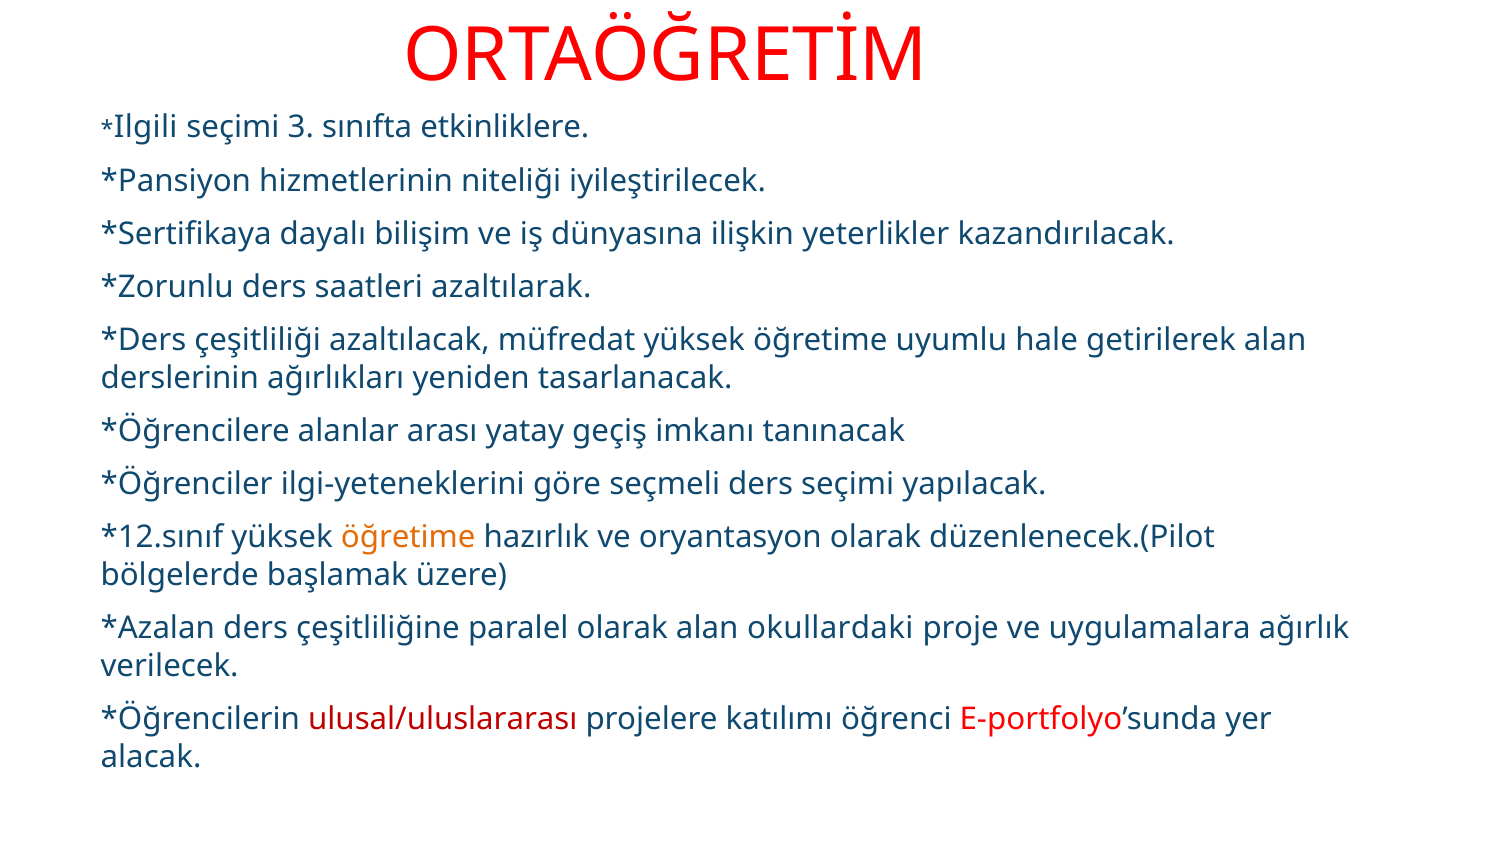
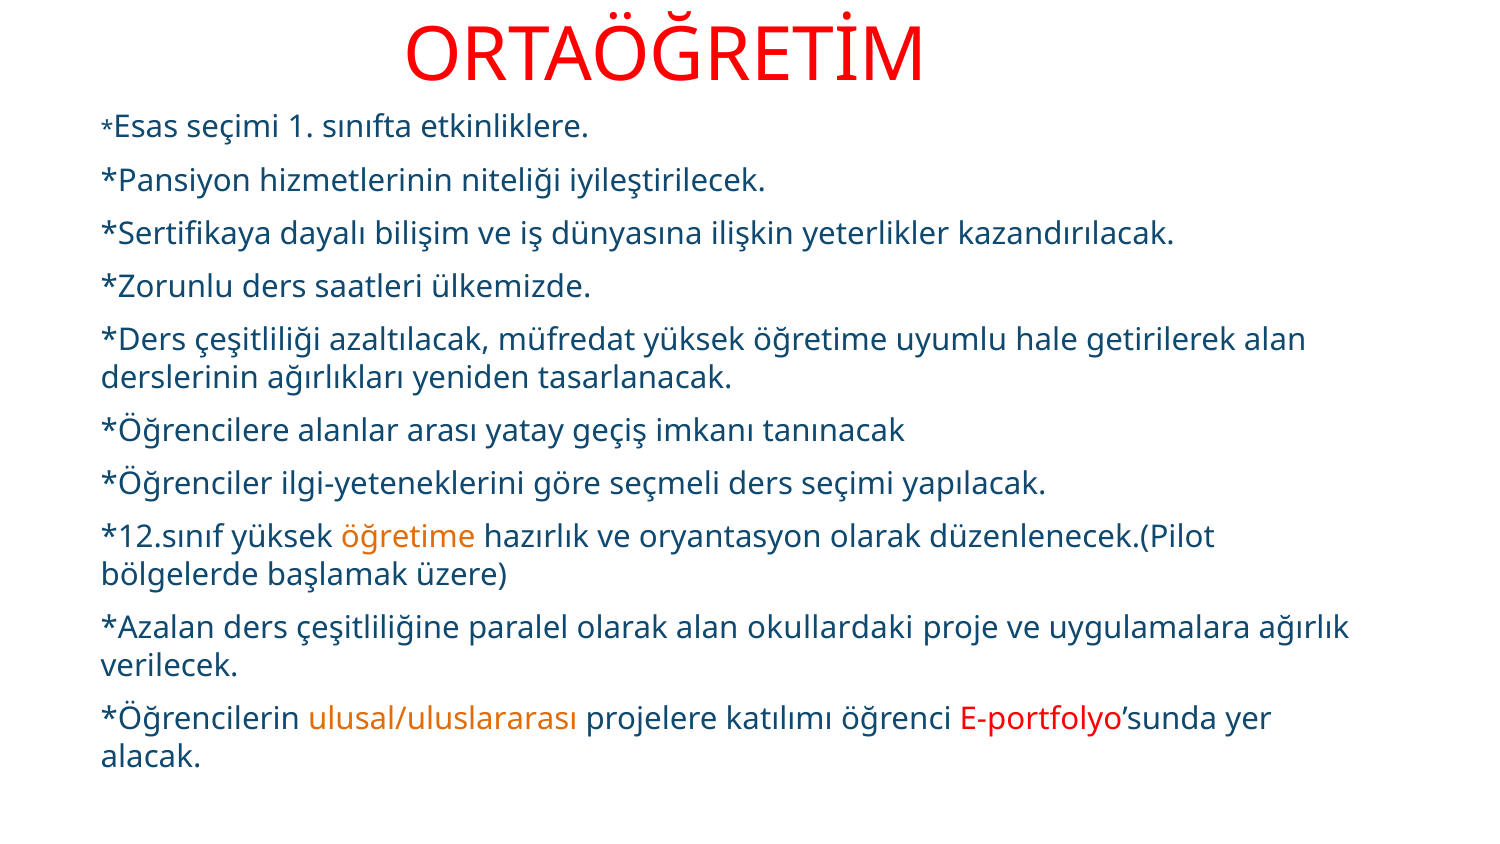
Ilgili: Ilgili -> Esas (146, 128)
3: 3 -> 1 (301, 128)
azaltılarak: azaltılarak -> ülkemizde (511, 287)
ulusal/uluslararası colour: red -> orange (443, 719)
